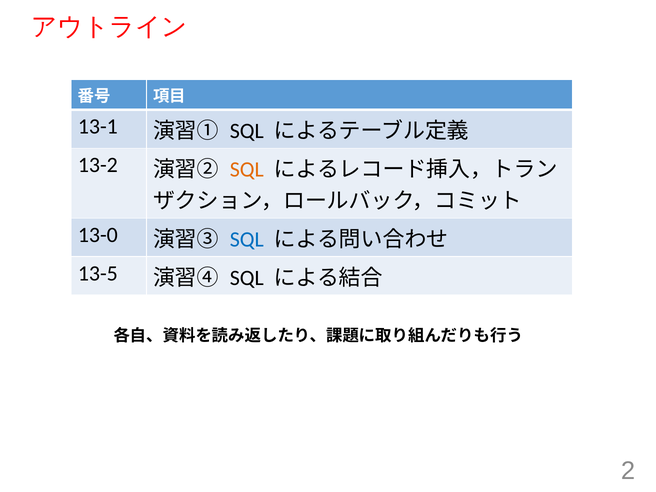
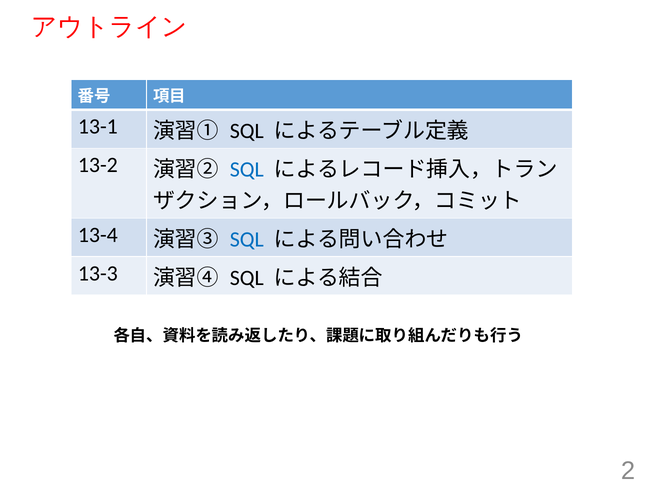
SQL colour: orange -> blue (247, 170)
13-0: 13-0 -> 13-4 (98, 235)
13-5: 13-5 -> 13-3 (98, 273)
